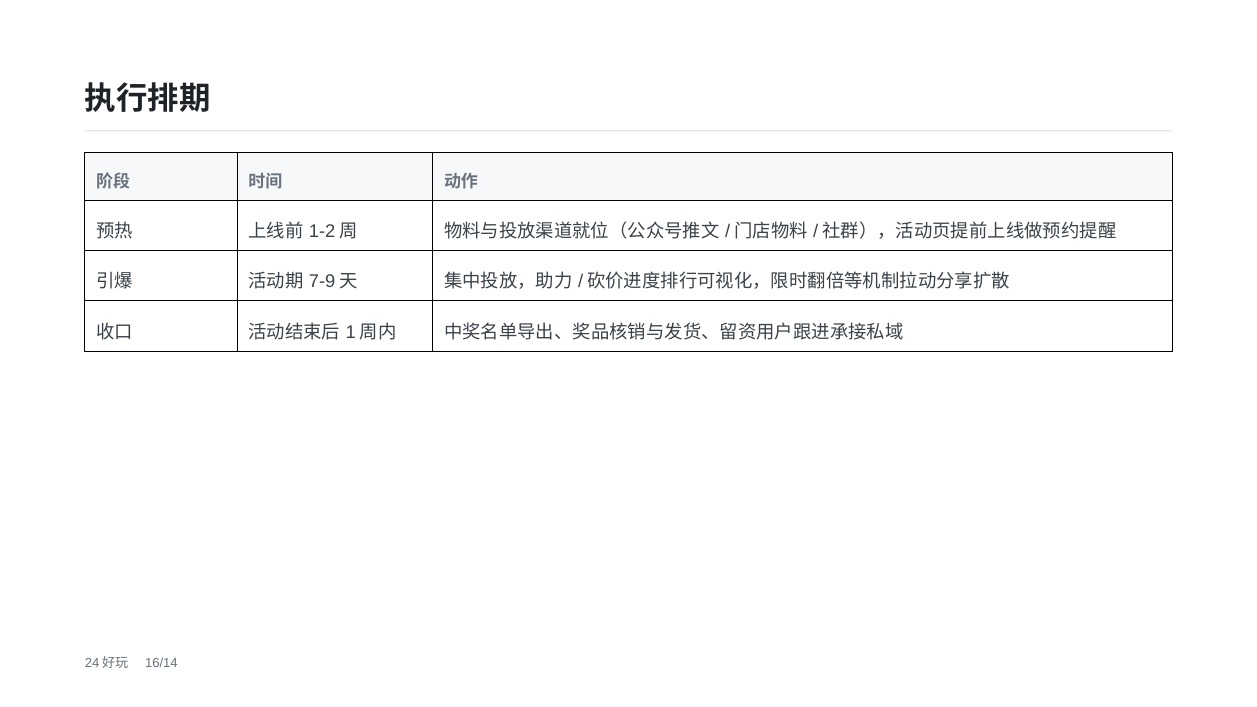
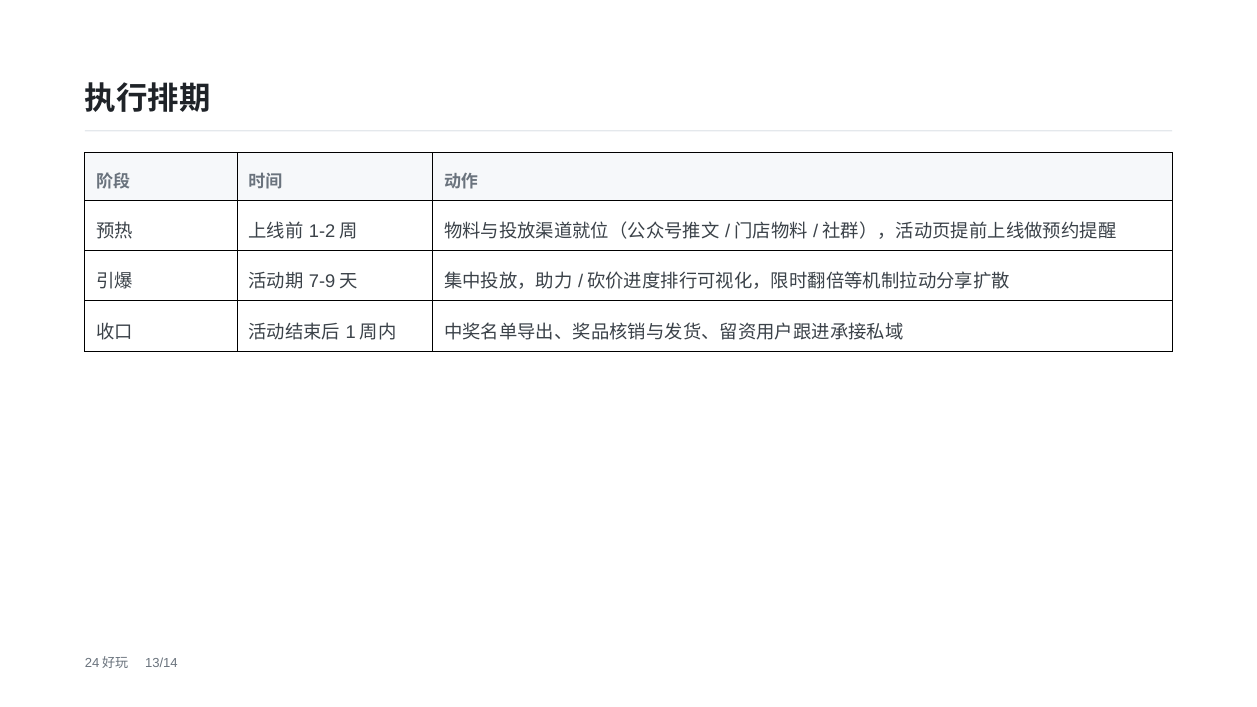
16/14: 16/14 -> 13/14 (161, 663)
